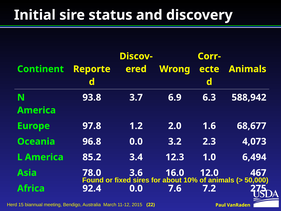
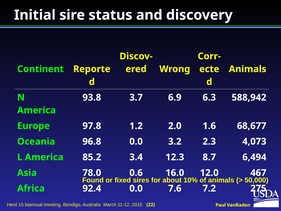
1.0: 1.0 -> 8.7 (209, 157)
3.6: 3.6 -> 0.6 (136, 173)
